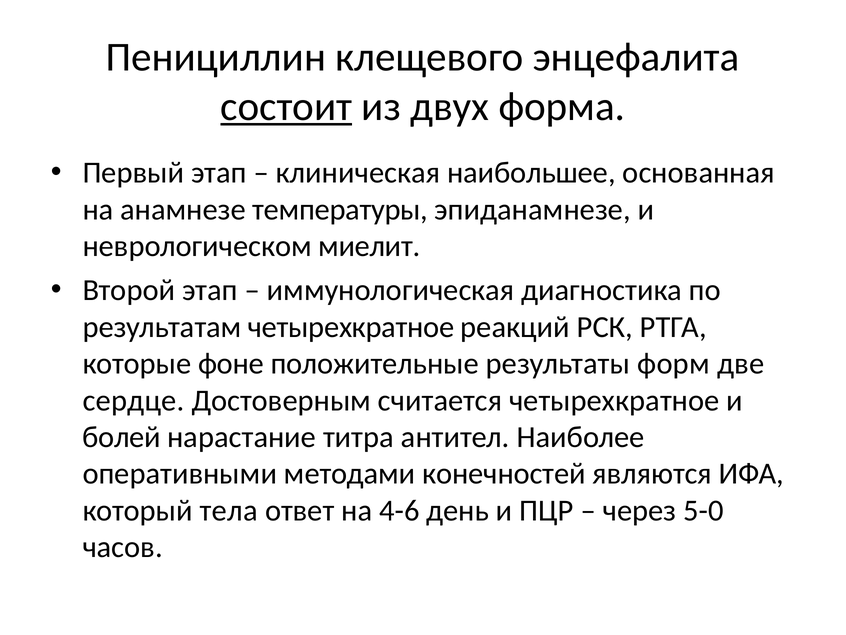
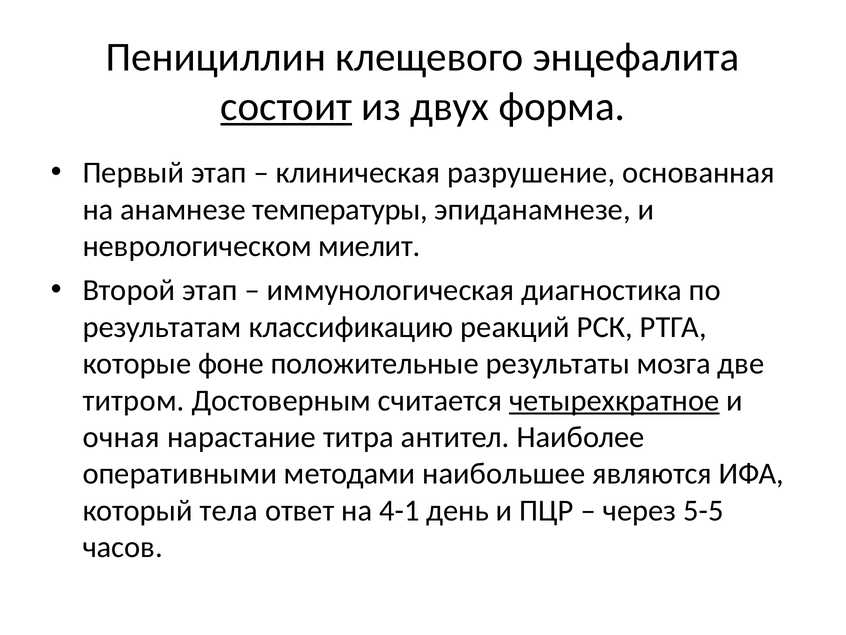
наибольшее: наибольшее -> разрушение (531, 173)
результатам четырехкратное: четырехкратное -> классификацию (351, 327)
форм: форм -> мозга (674, 363)
сердце: сердце -> титром (134, 400)
четырехкратное underline: none -> present (614, 400)
болей: болей -> очная (121, 437)
конечностей: конечностей -> наибольшее (504, 473)
4-6: 4-6 -> 4-1 (399, 510)
5-0: 5-0 -> 5-5 (703, 510)
